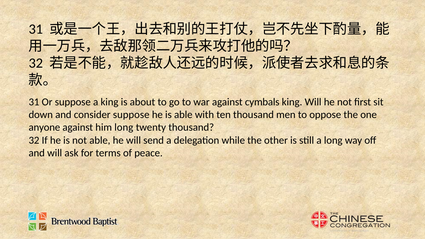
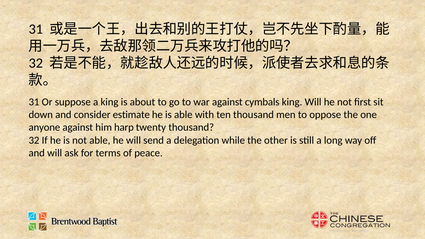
consider suppose: suppose -> estimate (131, 115)
him long: long -> harp (124, 128)
